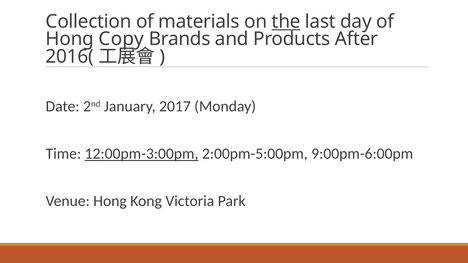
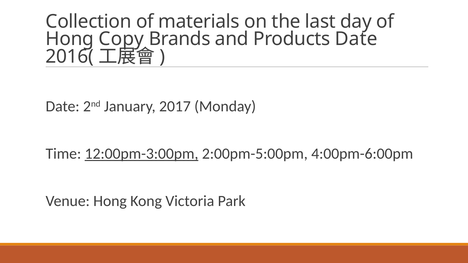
the underline: present -> none (286, 22)
Products After: After -> Date (356, 39)
9:00pm-6:00pm: 9:00pm-6:00pm -> 4:00pm-6:00pm (362, 154)
